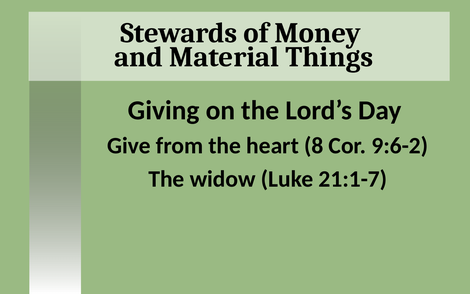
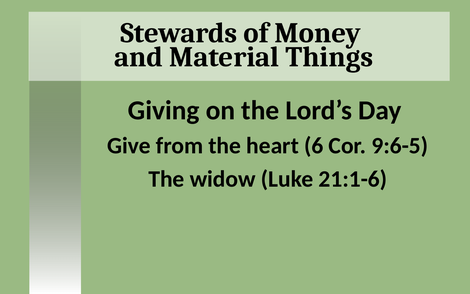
8: 8 -> 6 (314, 146)
9:6-2: 9:6-2 -> 9:6-5 (400, 146)
21:1-7: 21:1-7 -> 21:1-6 (353, 179)
